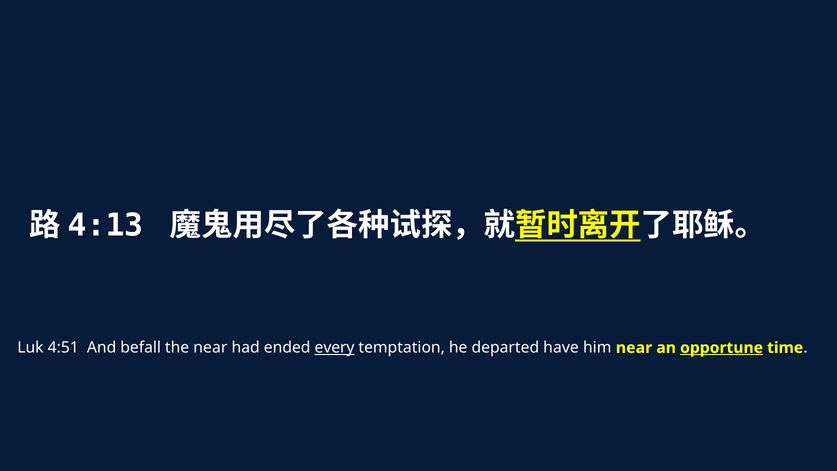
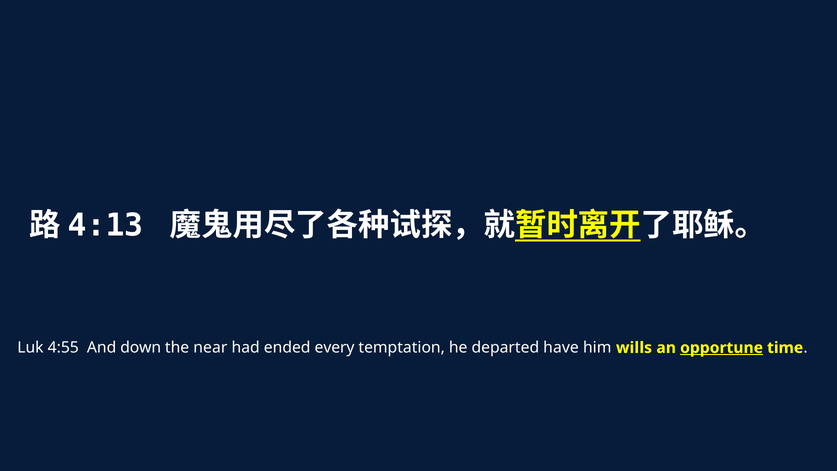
4:51: 4:51 -> 4:55 (63, 348)
befall: befall -> down (141, 348)
every underline: present -> none (335, 348)
him near: near -> wills (634, 348)
